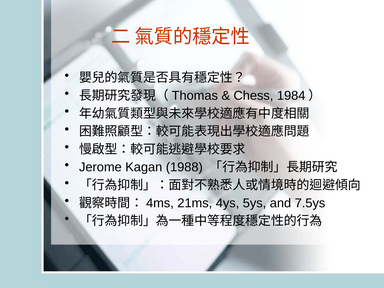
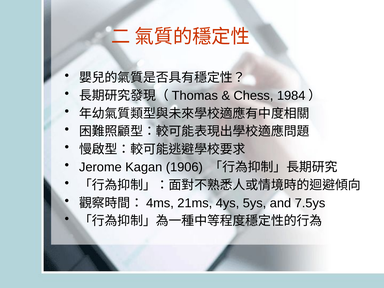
1988: 1988 -> 1906 (184, 167)
